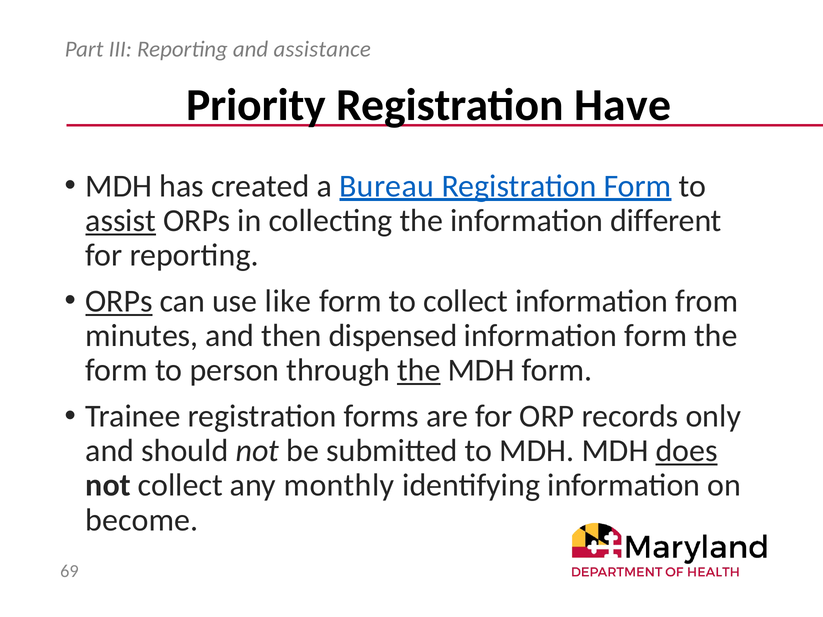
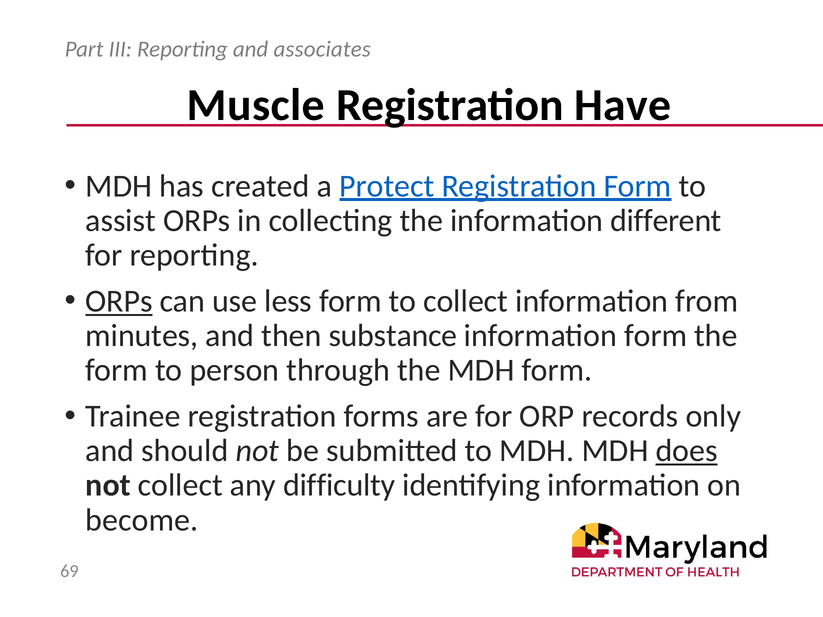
assistance: assistance -> associates (322, 49)
Priority: Priority -> Muscle (256, 105)
Bureau: Bureau -> Protect (387, 186)
assist underline: present -> none (121, 221)
like: like -> less (288, 301)
dispensed: dispensed -> substance (393, 336)
the underline: present -> none (419, 370)
monthly: monthly -> difficulty (339, 486)
